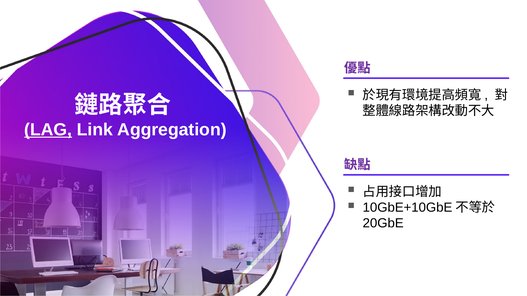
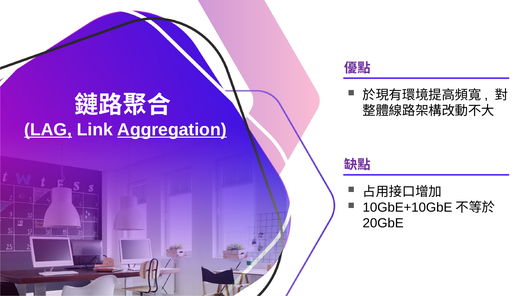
Aggregation underline: none -> present (172, 130)
